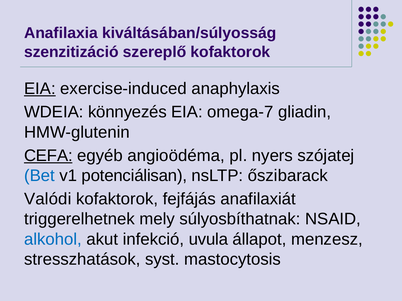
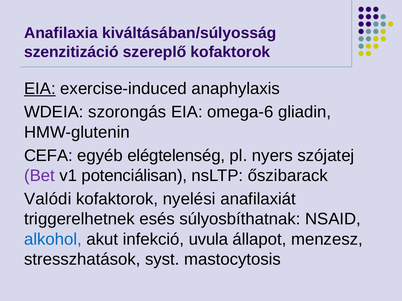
könnyezés: könnyezés -> szorongás (127, 112)
omega-7: omega-7 -> omega-6 (240, 112)
CEFA underline: present -> none (48, 156)
angioödéma: angioödéma -> elégtelenség (176, 156)
Bet colour: blue -> purple (39, 176)
fejfájás: fejfájás -> nyelési (189, 199)
mely: mely -> esés (157, 219)
